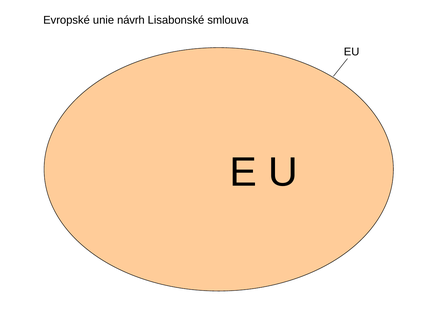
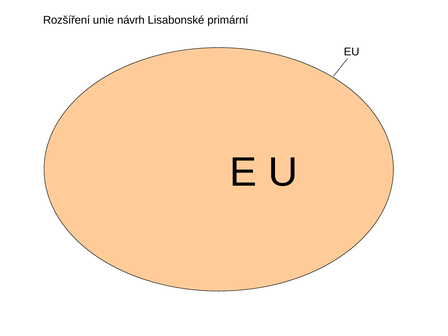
Evropské: Evropské -> Rozšíření (67, 20)
smlouva: smlouva -> primární (228, 20)
